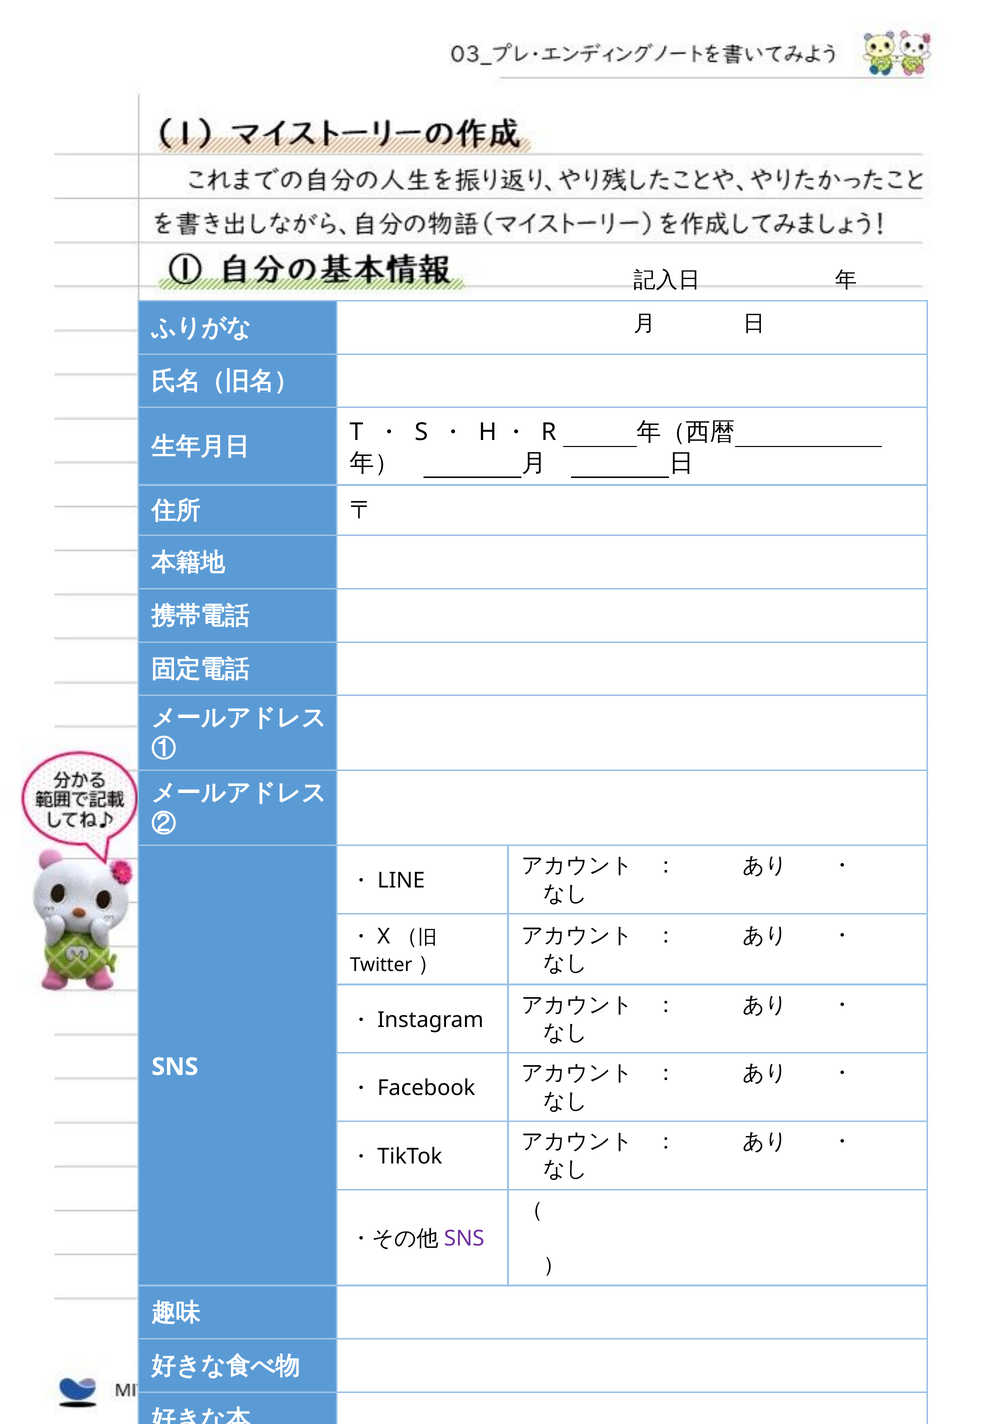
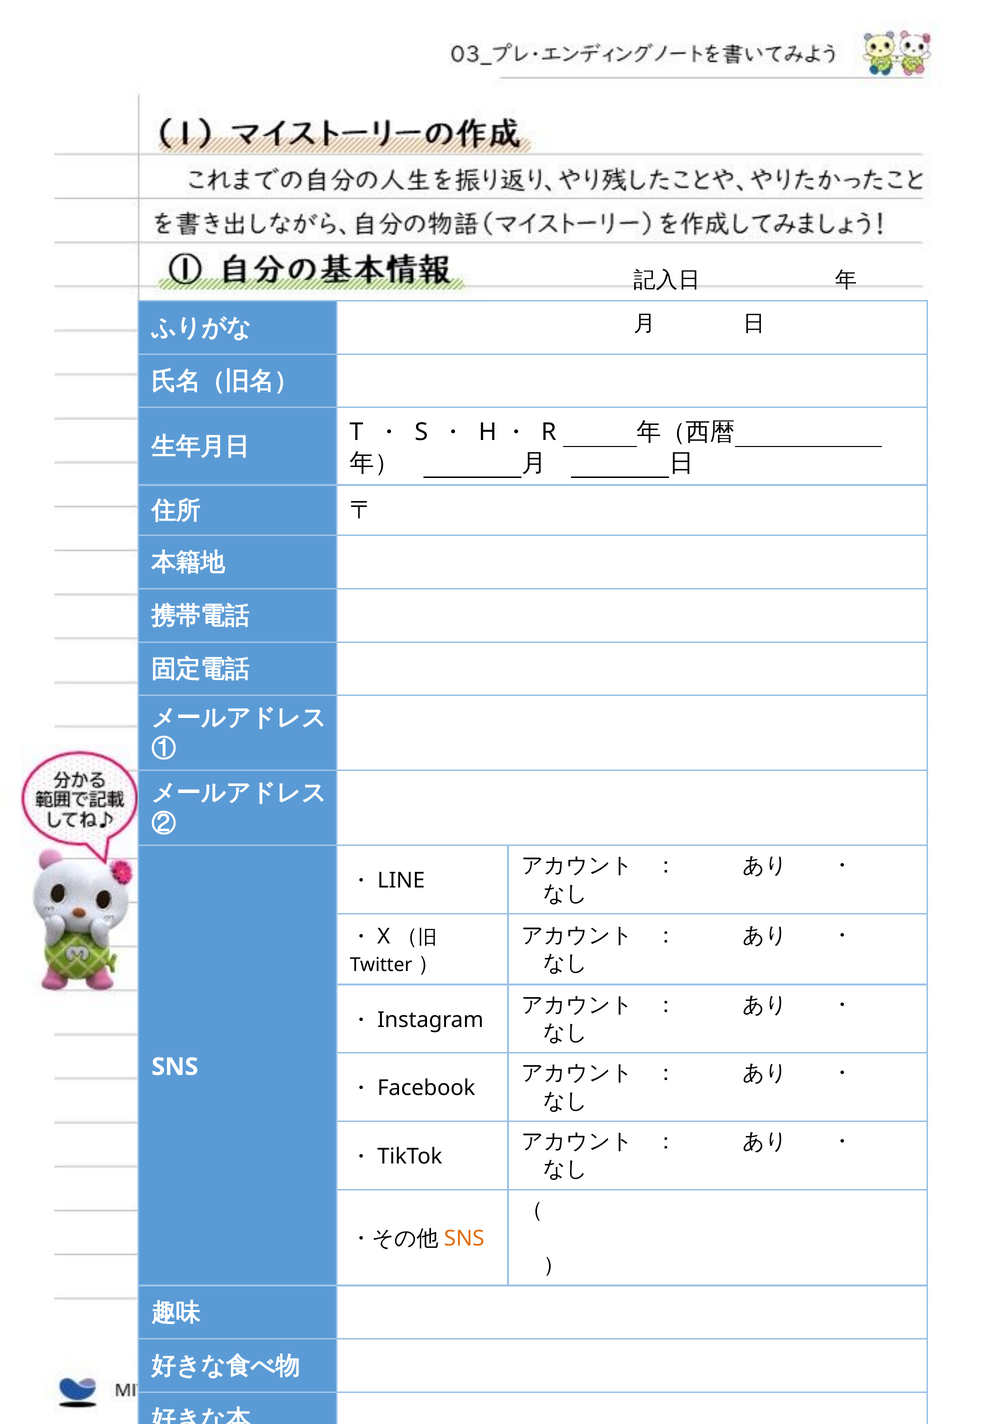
SNS colour: purple -> orange (464, 1239)
